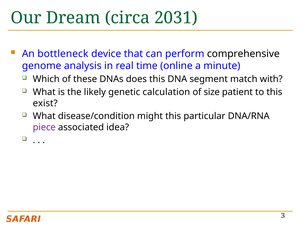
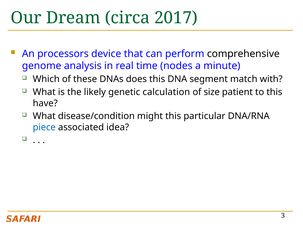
2031: 2031 -> 2017 (176, 18)
bottleneck: bottleneck -> processors (63, 54)
online: online -> nodes (176, 66)
exist: exist -> have (45, 103)
piece colour: purple -> blue (44, 127)
